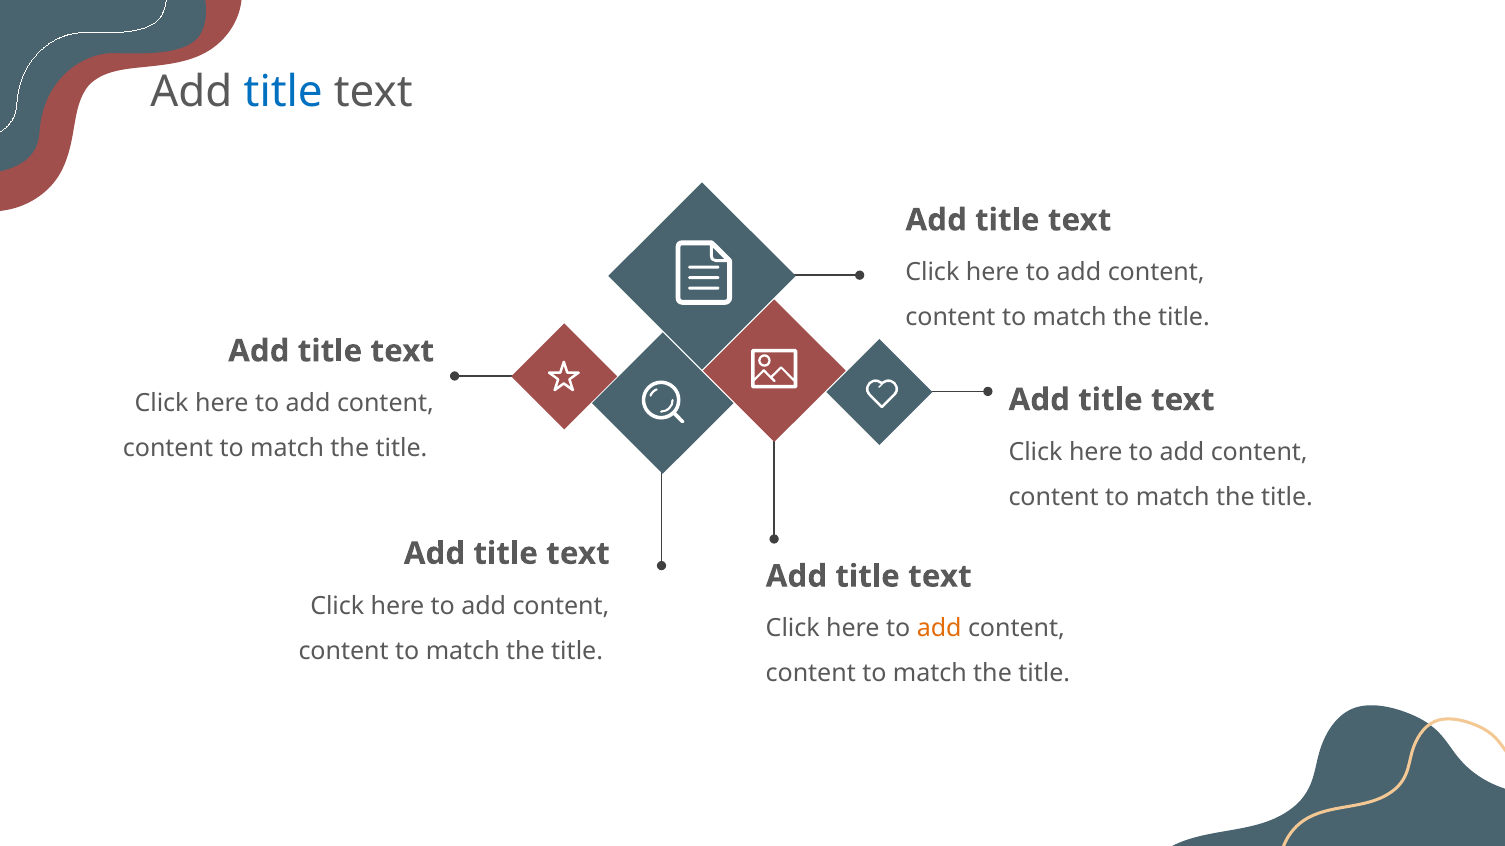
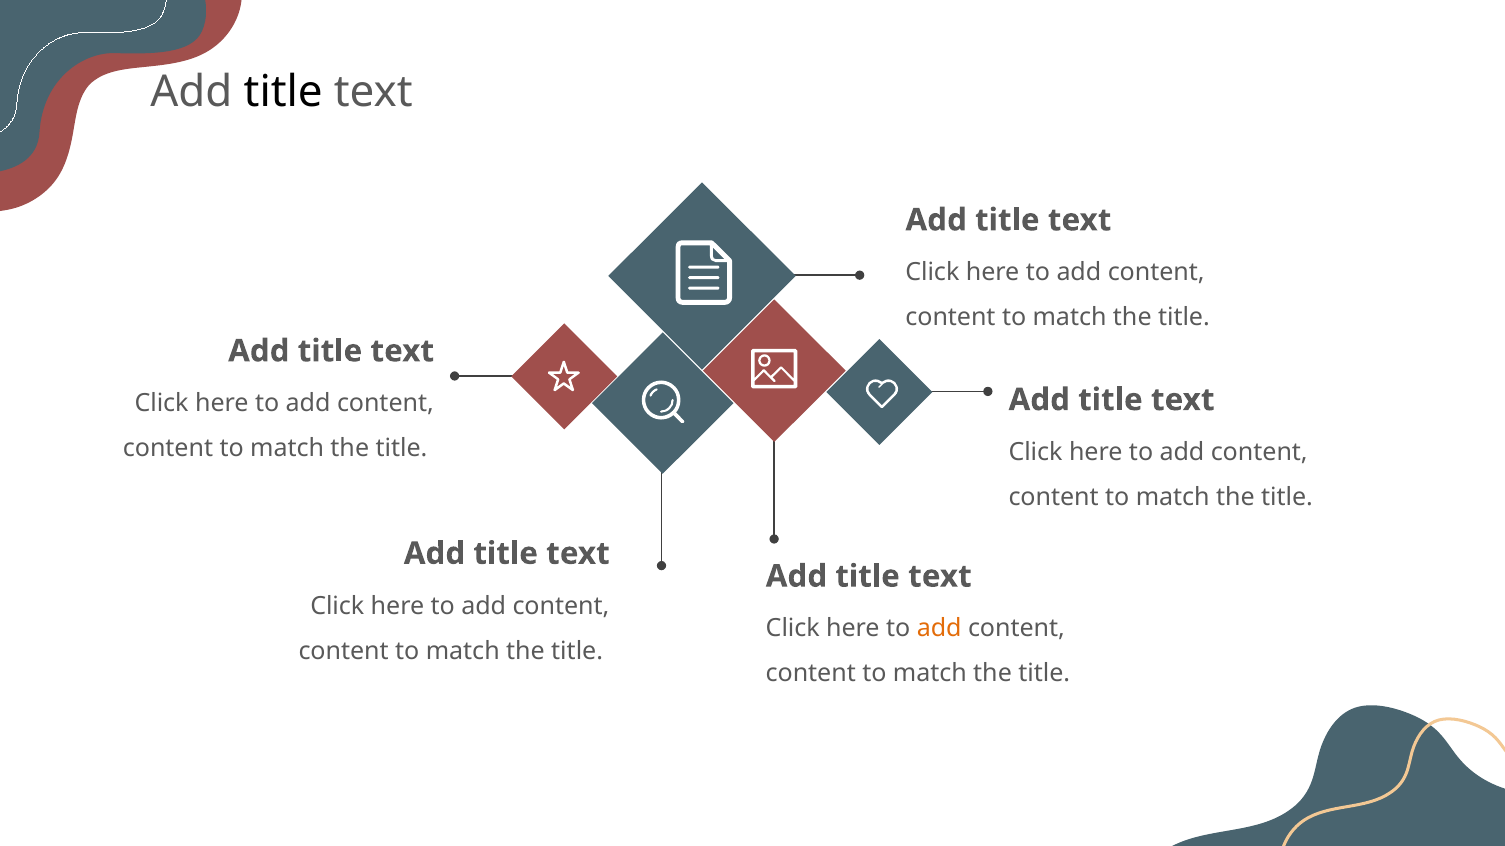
title colour: blue -> black (283, 92)
